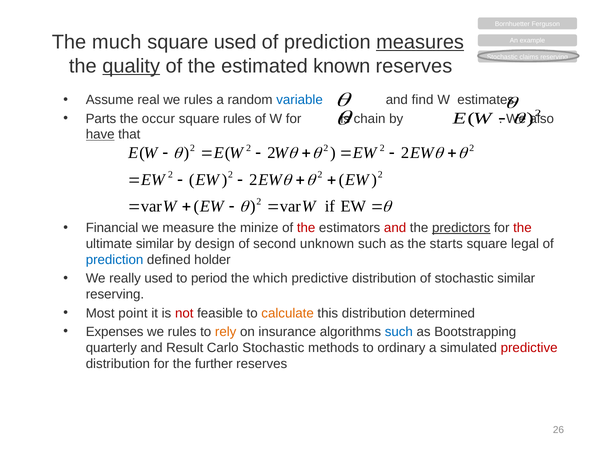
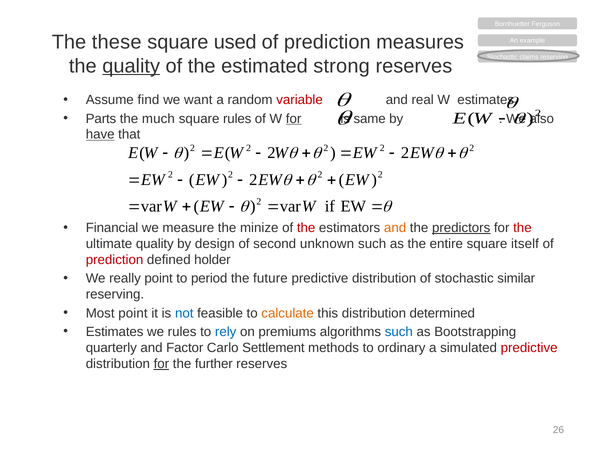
much: much -> these (117, 42)
measures underline: present -> none (420, 42)
known: known -> strong (342, 66)
real: real -> find (148, 100)
rules: rules -> want (198, 100)
variable colour: blue -> red (300, 100)
find: find -> real (423, 100)
occur: occur -> much (158, 119)
for underline: none -> present (294, 119)
chain: chain -> same (370, 119)
and colour: red -> orange (395, 228)
ultimate similar: similar -> quality (155, 244)
starts: starts -> entire (446, 244)
legal: legal -> itself (525, 244)
prediction colour: blue -> red (115, 260)
really used: used -> point (159, 279)
which: which -> future (270, 279)
not colour: red -> blue (184, 313)
Expenses: Expenses -> Estimates (115, 332)
rely colour: orange -> blue (226, 332)
insurance: insurance -> premiums (287, 332)
Result: Result -> Factor (185, 348)
Carlo Stochastic: Stochastic -> Settlement (273, 348)
for underline: none -> present (161, 364)
